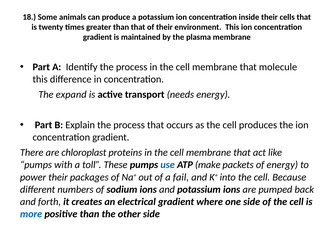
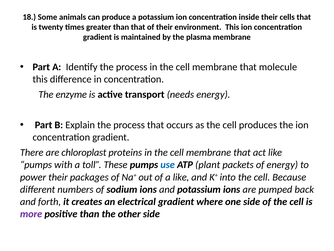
expand: expand -> enzyme (71, 94)
make: make -> plant (208, 165)
a fail: fail -> like (181, 177)
more colour: blue -> purple (31, 214)
